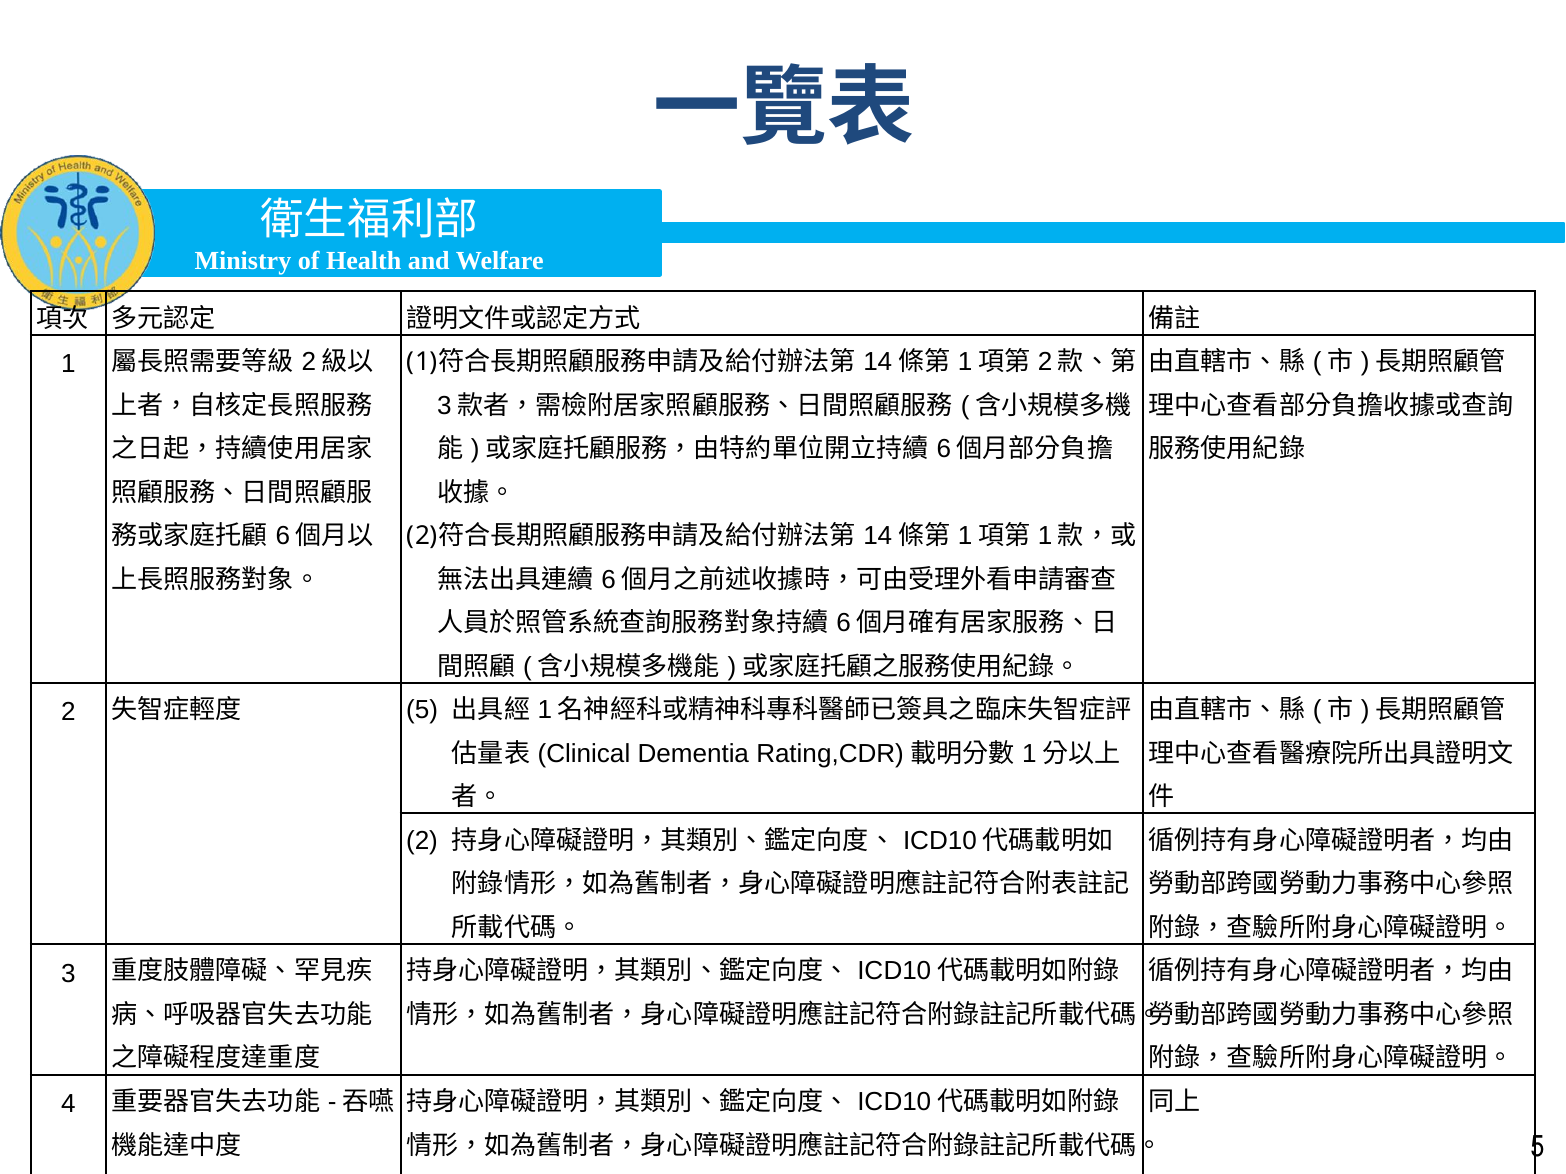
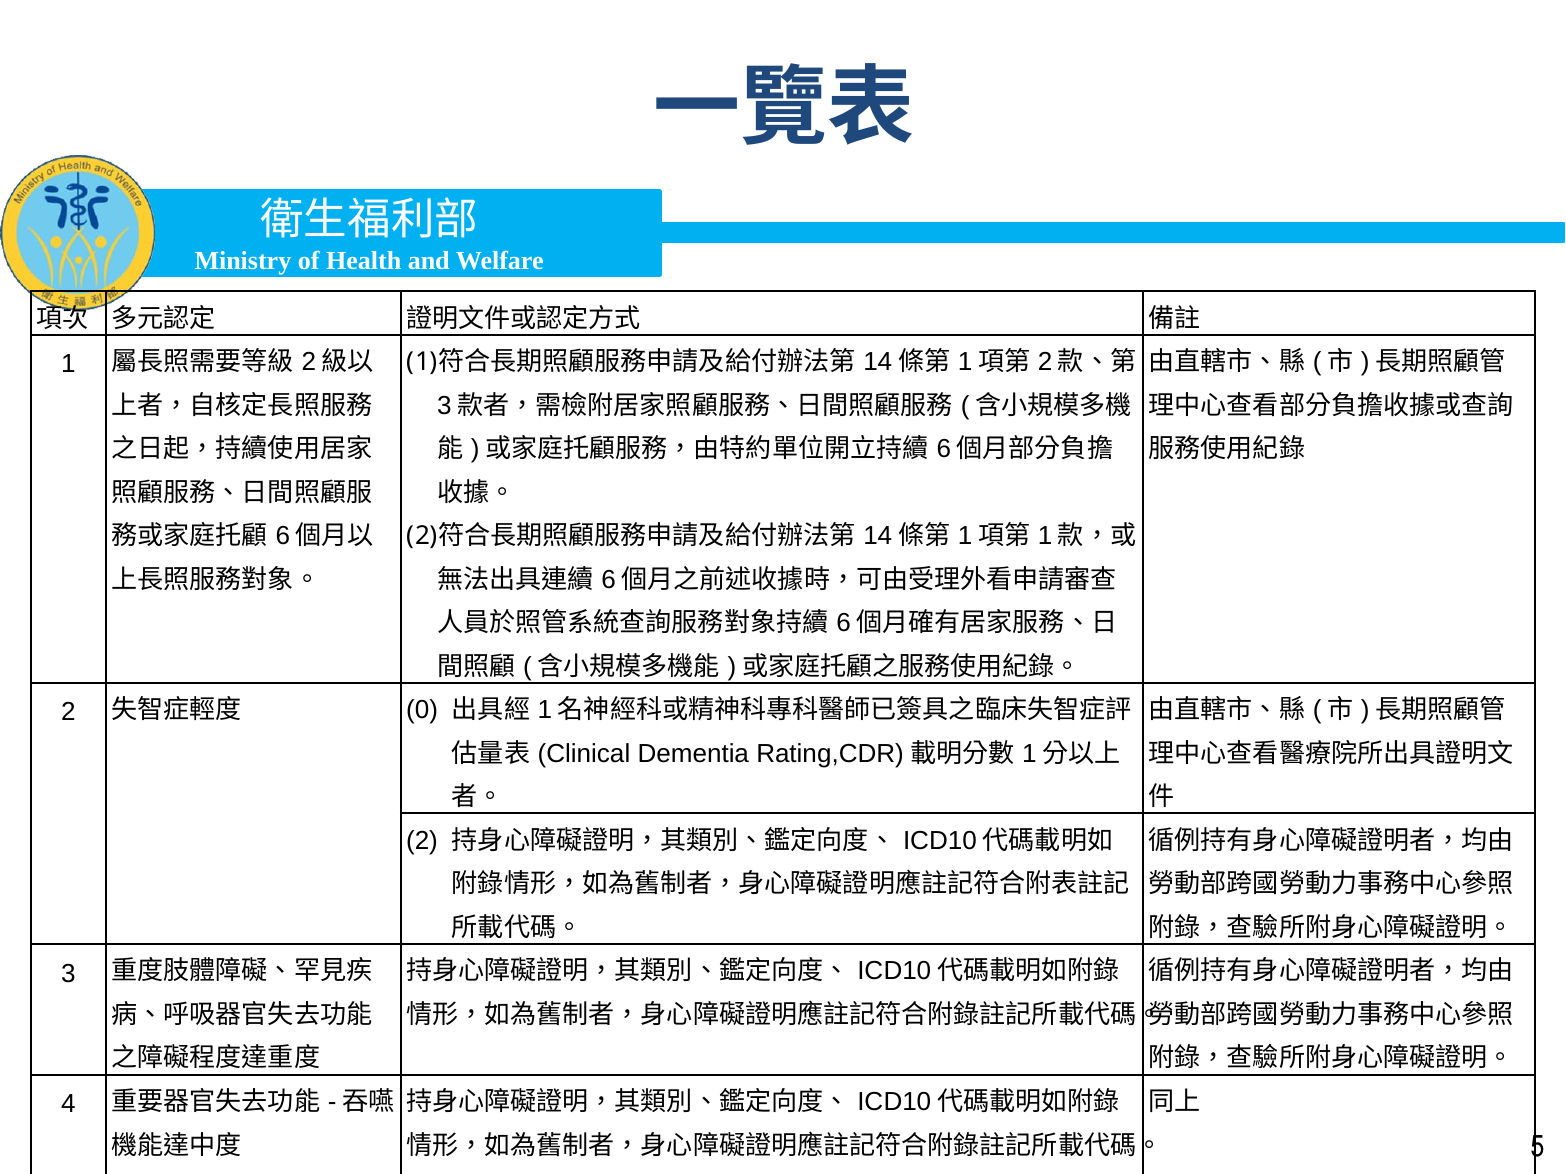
5: 5 -> 0 (422, 710)
